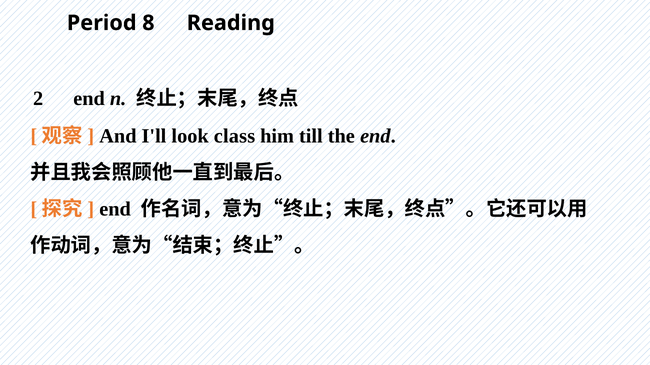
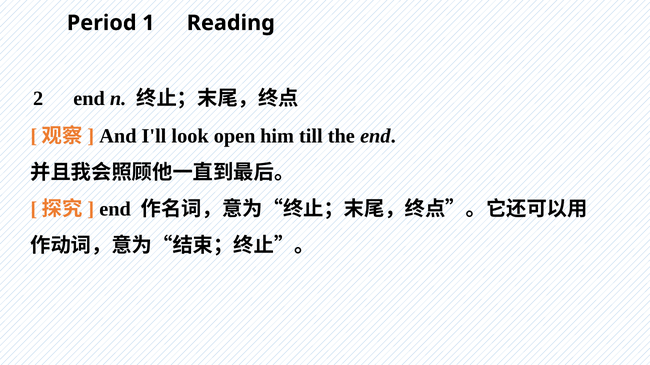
8: 8 -> 1 (148, 23)
class: class -> open (235, 137)
